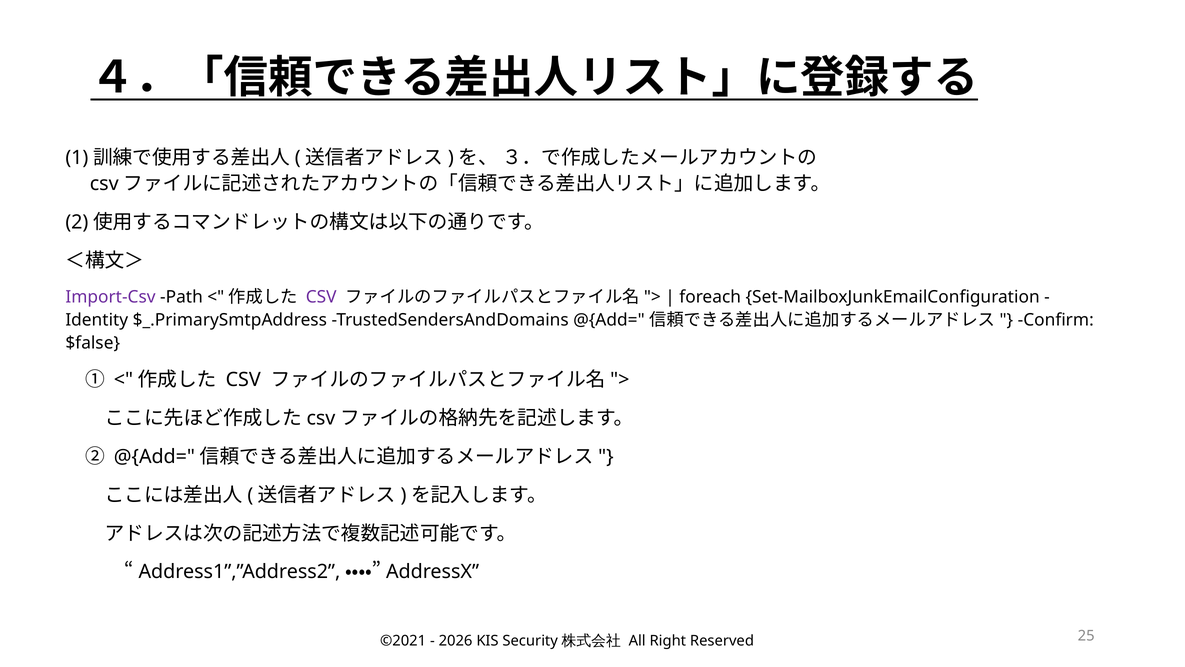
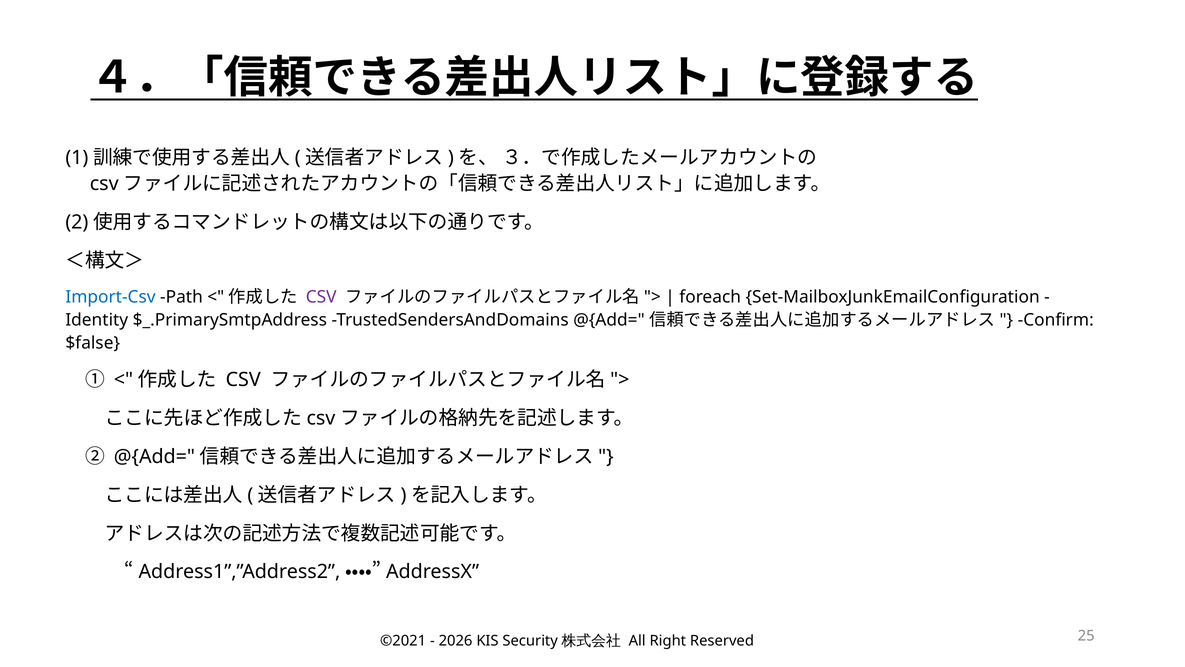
Import-Csv colour: purple -> blue (111, 297)
